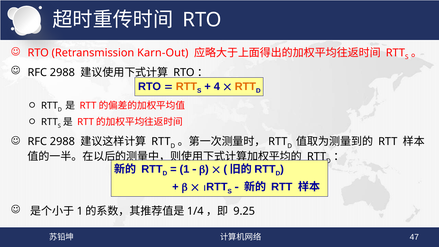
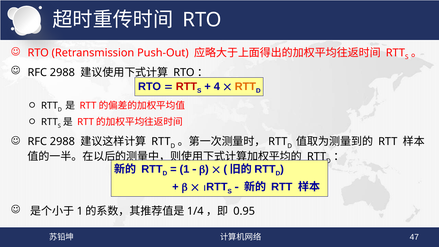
Karn-Out: Karn-Out -> Push-Out (163, 53)
RTT colour: orange -> red (186, 86)
9.25: 9.25 -> 0.95 (244, 211)
